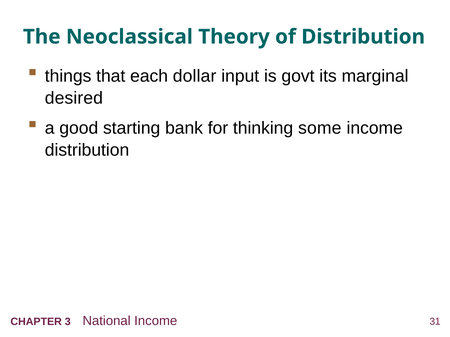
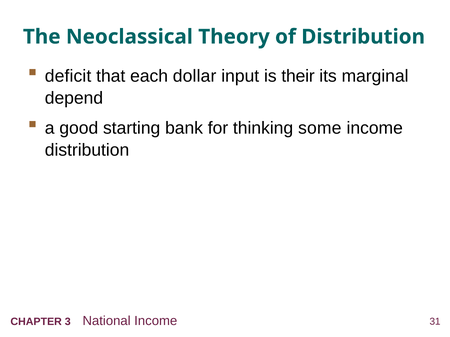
things: things -> deficit (68, 76)
govt: govt -> their (298, 76)
desired: desired -> depend (74, 98)
